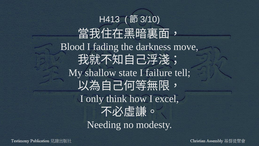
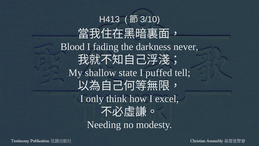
move: move -> never (186, 47)
failure: failure -> puffed (159, 73)
